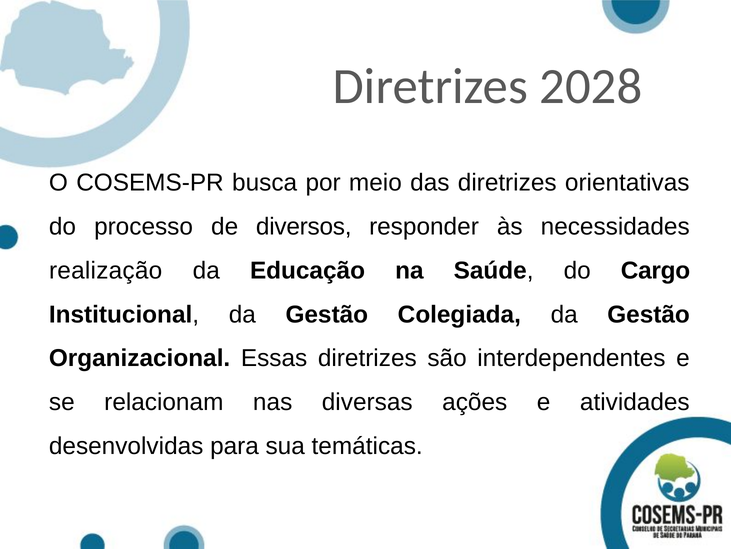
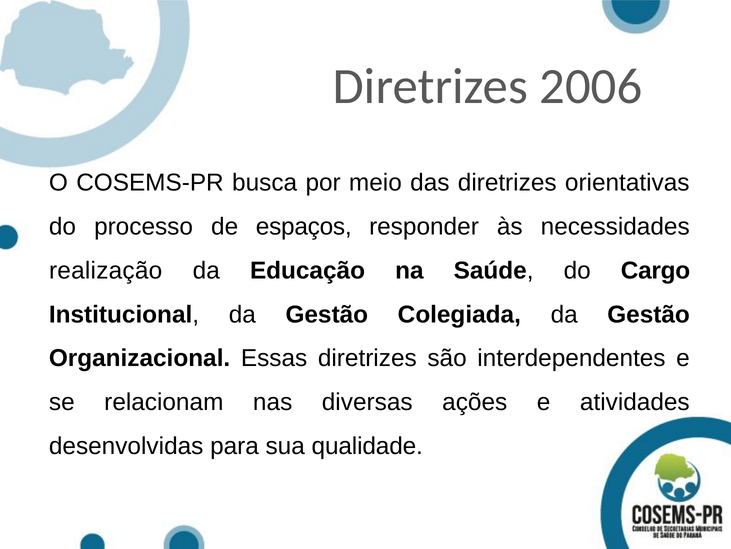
2028: 2028 -> 2006 (591, 86)
diversos: diversos -> espaços (304, 226)
temáticas: temáticas -> qualidade (367, 446)
